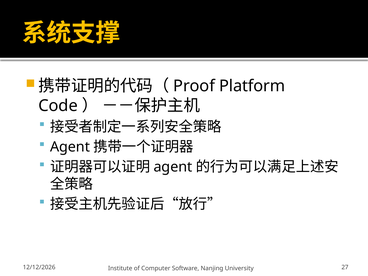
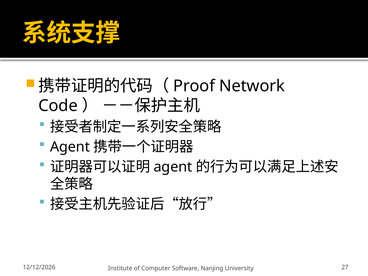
Platform: Platform -> Network (252, 86)
